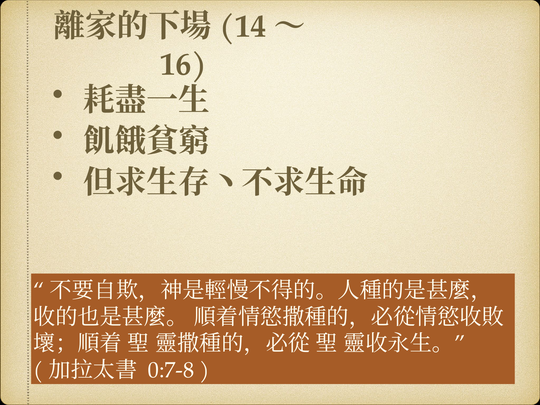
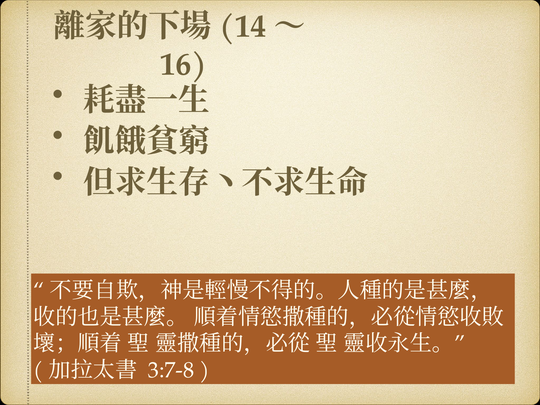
0:7-8: 0:7-8 -> 3:7-8 (171, 370)
